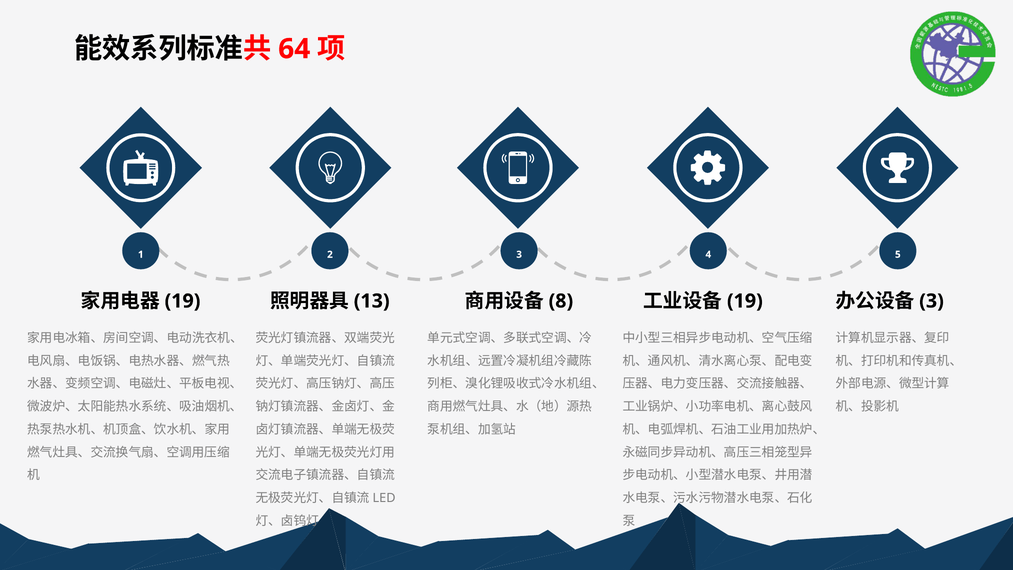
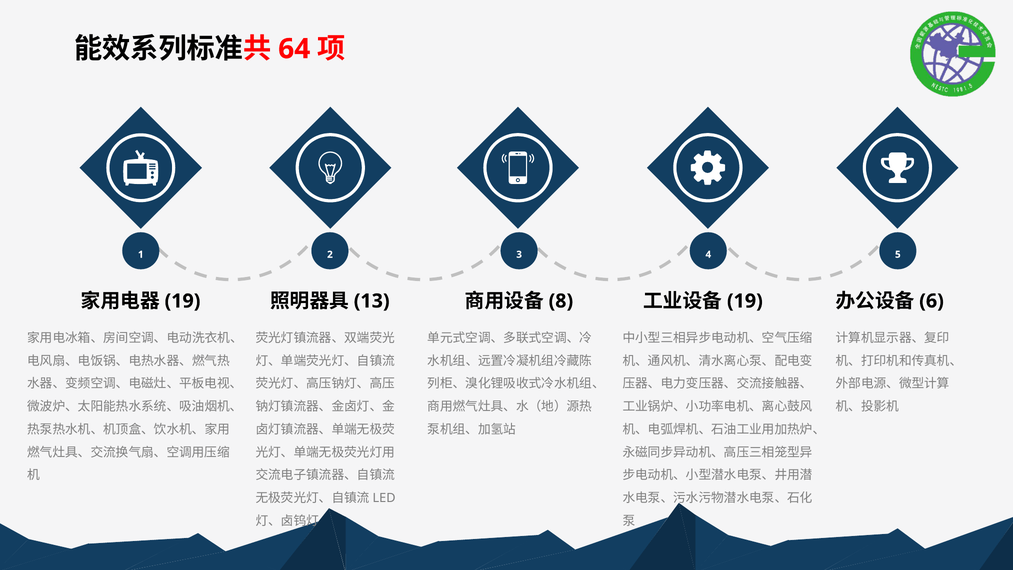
3: 3 -> 6 (932, 301)
